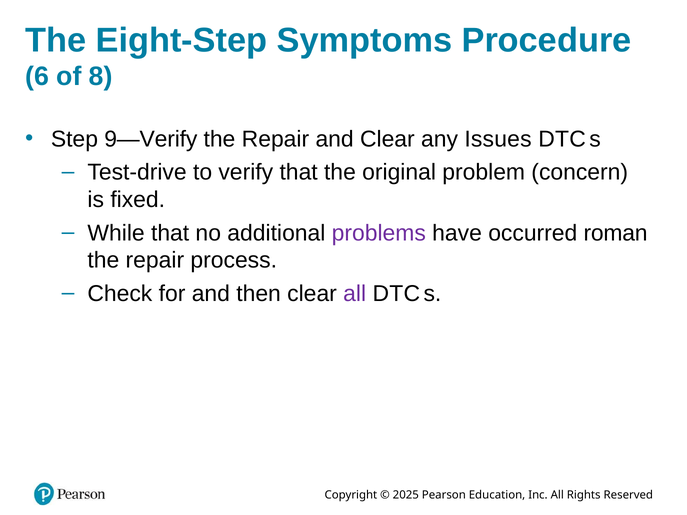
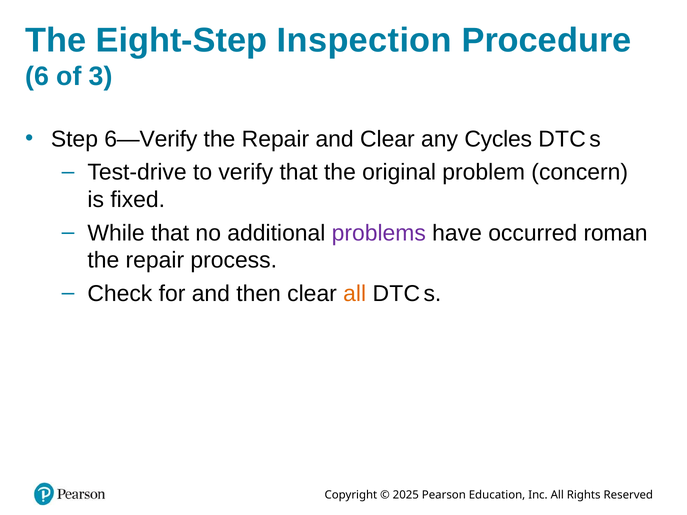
Symptoms: Symptoms -> Inspection (364, 40)
8: 8 -> 3 (101, 76)
9—Verify: 9—Verify -> 6—Verify (151, 139)
Issues: Issues -> Cycles (498, 139)
all colour: purple -> orange (355, 294)
